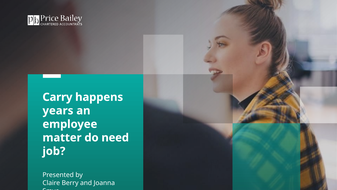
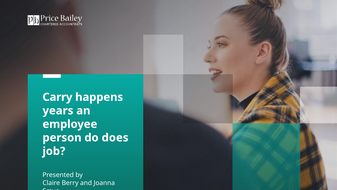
matter: matter -> person (62, 137)
need: need -> does (115, 137)
